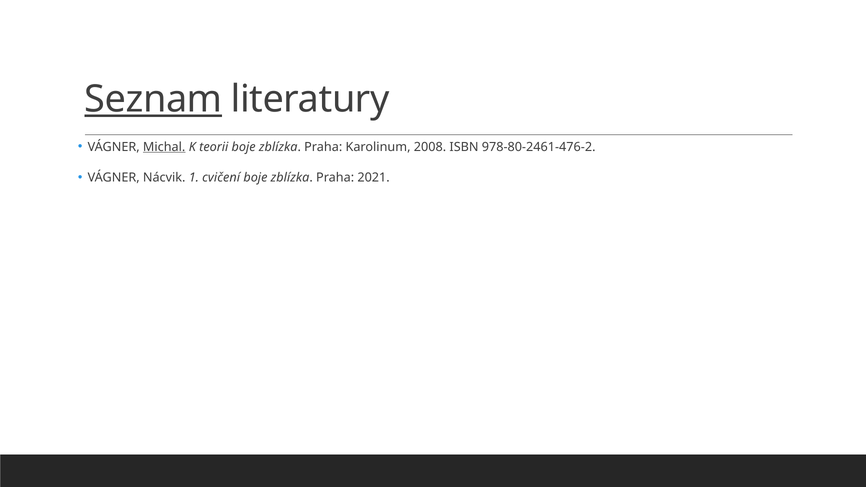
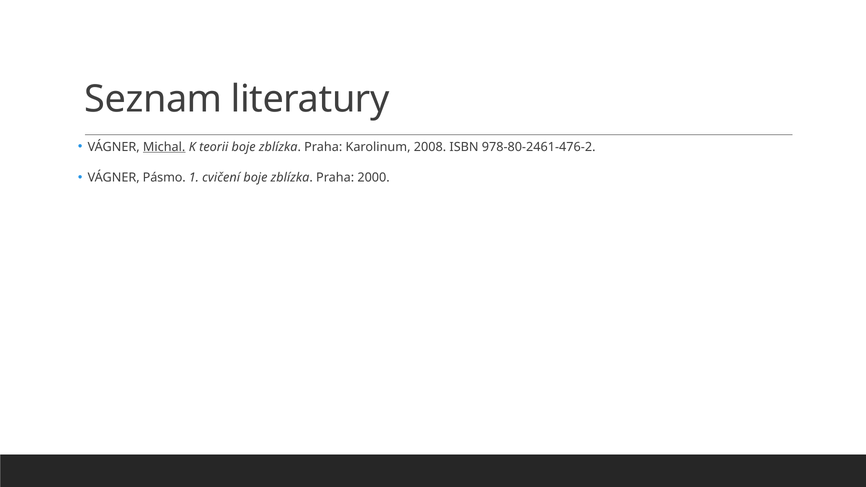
Seznam underline: present -> none (153, 99)
Nácvik: Nácvik -> Pásmo (164, 178)
2021: 2021 -> 2000 (374, 178)
